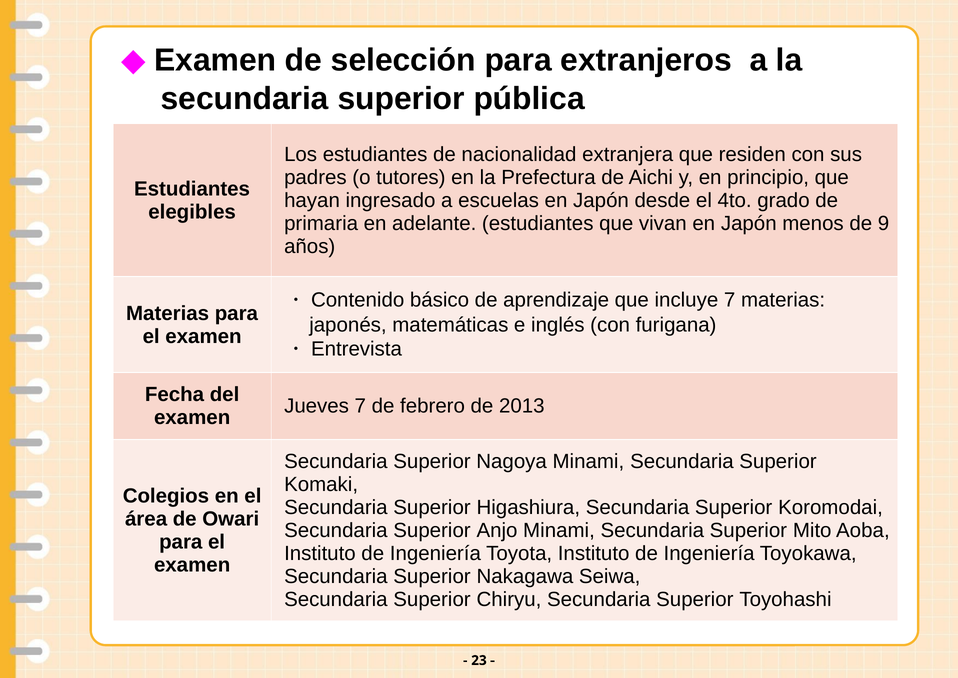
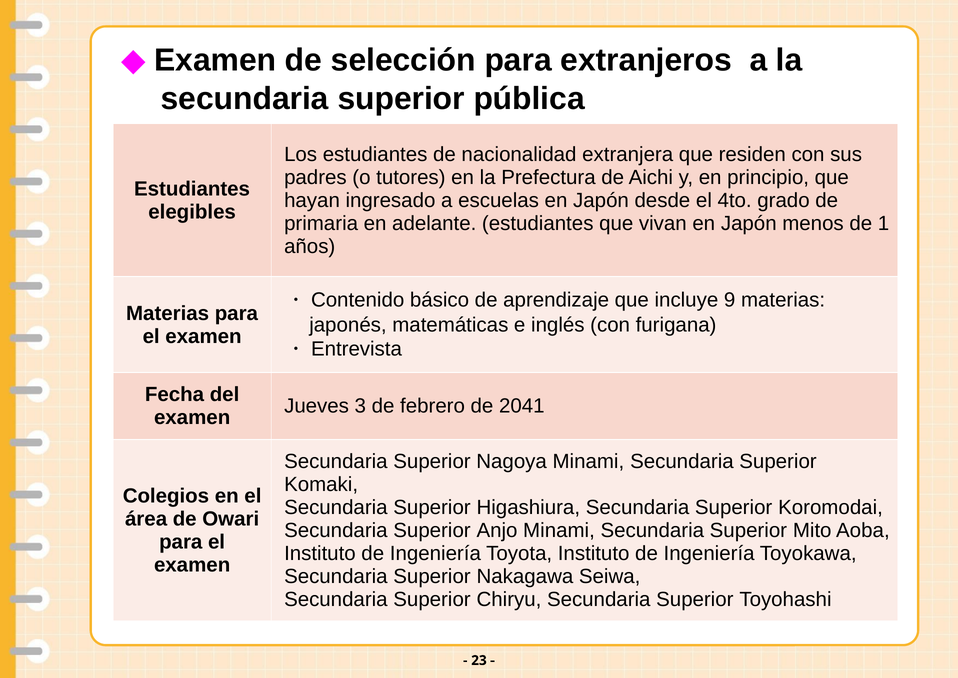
9: 9 -> 1 (883, 223)
incluye 7: 7 -> 9 (730, 300)
Jueves 7: 7 -> 3 (360, 406)
2013: 2013 -> 2041 (522, 406)
